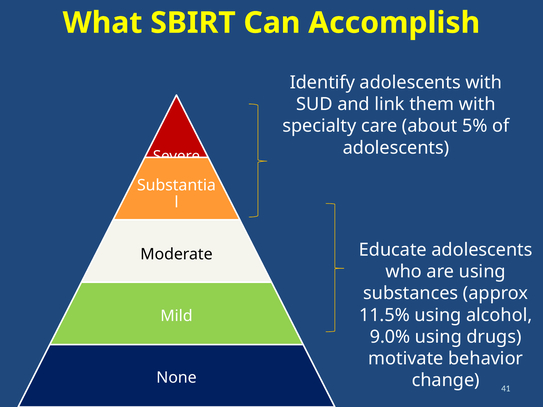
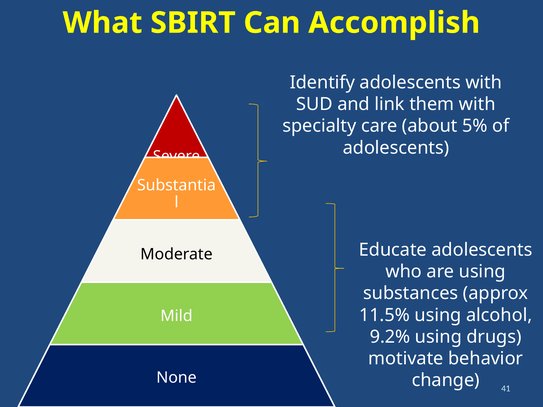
9.0%: 9.0% -> 9.2% (390, 337)
